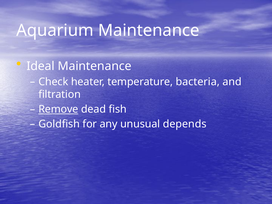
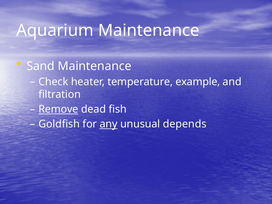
Ideal: Ideal -> Sand (41, 66)
bacteria: bacteria -> example (198, 82)
any underline: none -> present (109, 124)
